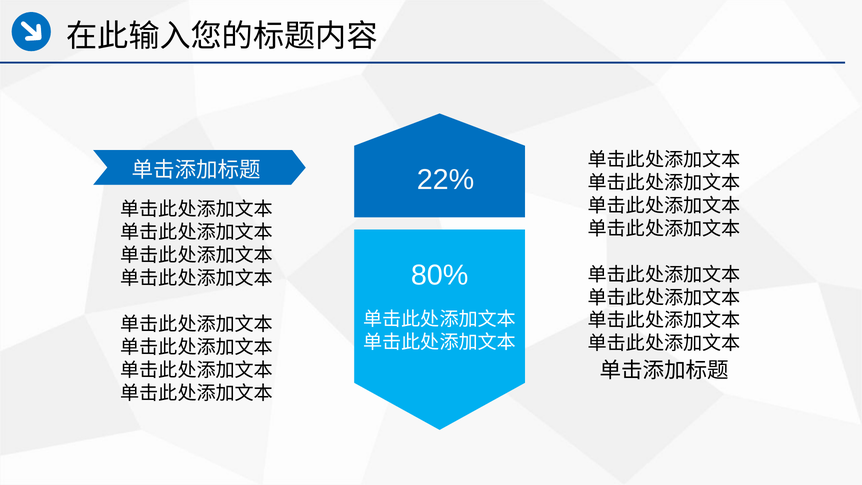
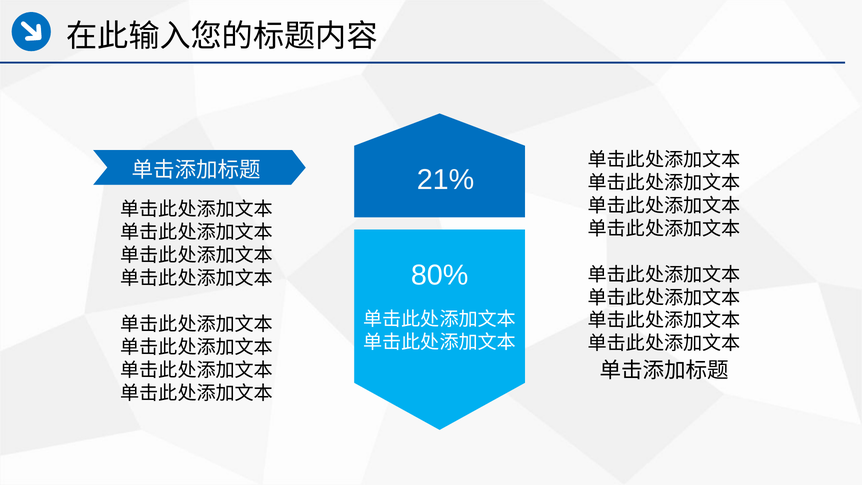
22%: 22% -> 21% (446, 180)
